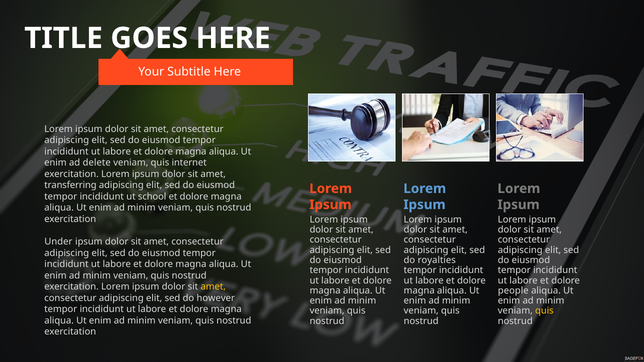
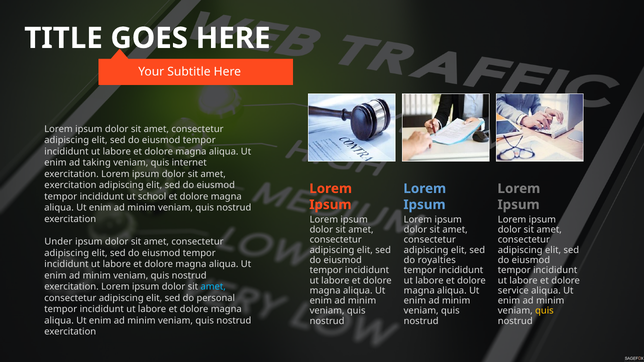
delete: delete -> taking (97, 163)
transferring: transferring -> exercitation (70, 185)
amet colour: yellow -> light blue (213, 287)
people: people -> service (513, 291)
however: however -> personal (216, 298)
